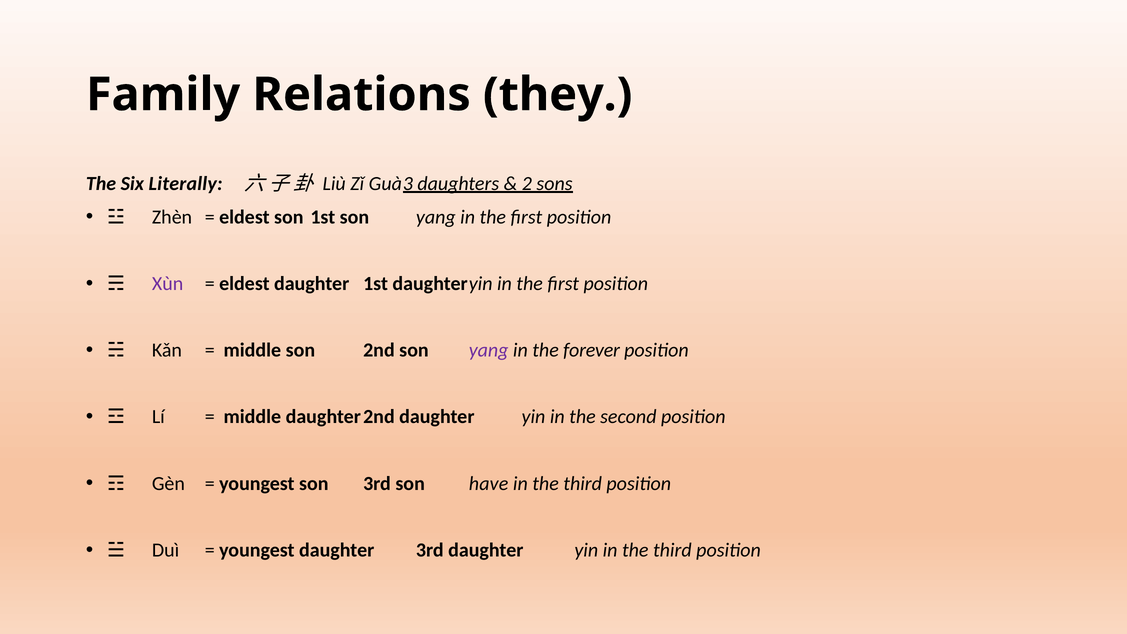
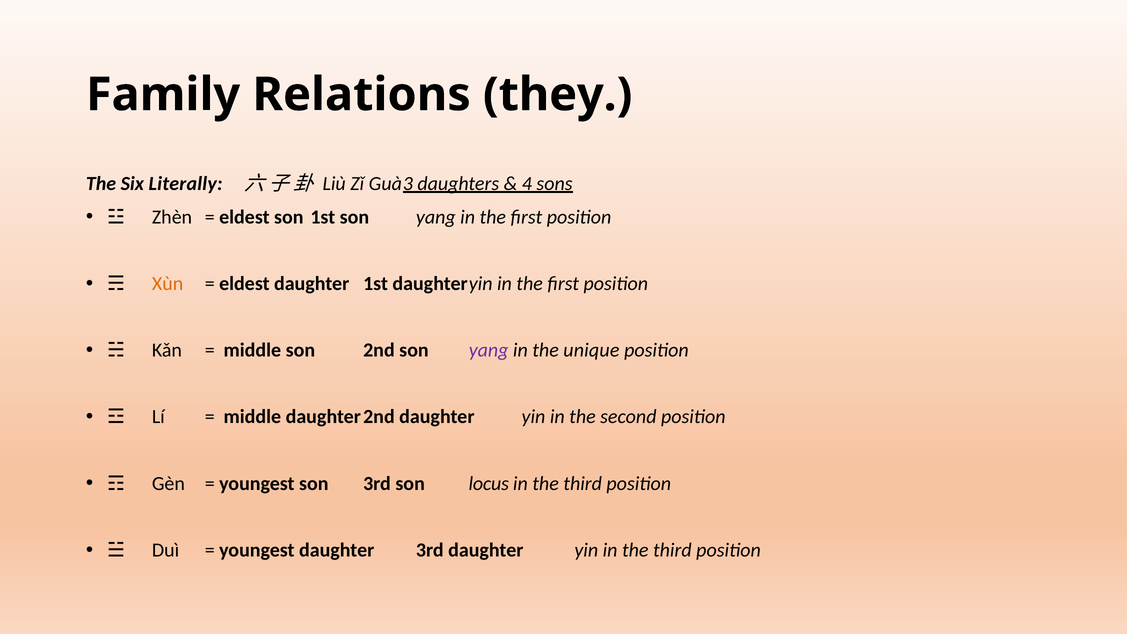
2: 2 -> 4 (527, 184)
Xùn colour: purple -> orange (168, 284)
forever: forever -> unique (591, 350)
have: have -> locus (489, 483)
